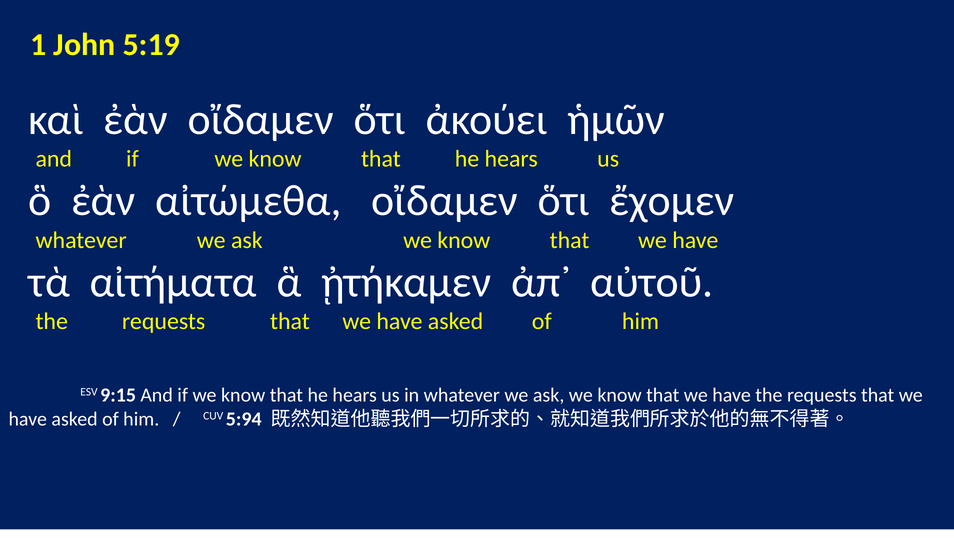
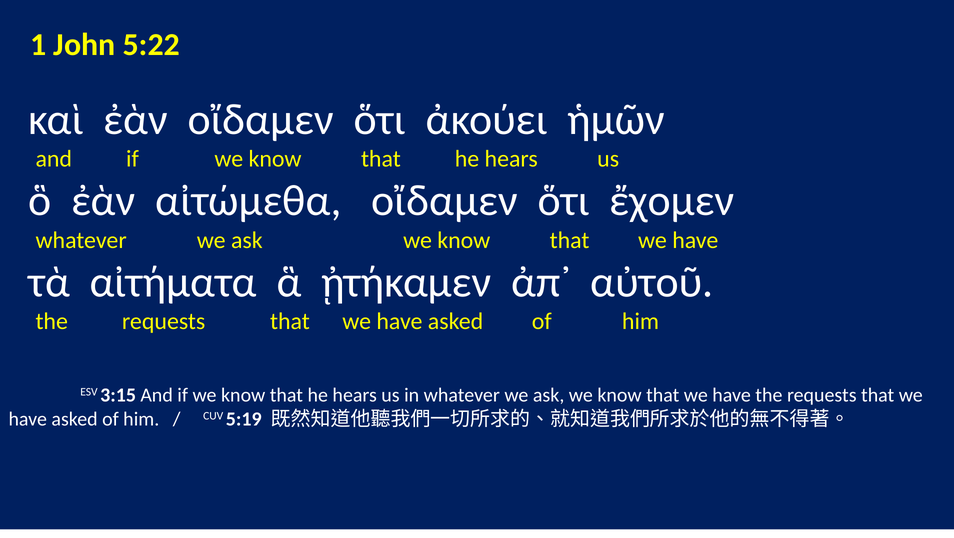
5:19: 5:19 -> 5:22 (151, 45)
9:15: 9:15 -> 3:15 (118, 395)
5:94: 5:94 -> 5:19 (244, 419)
